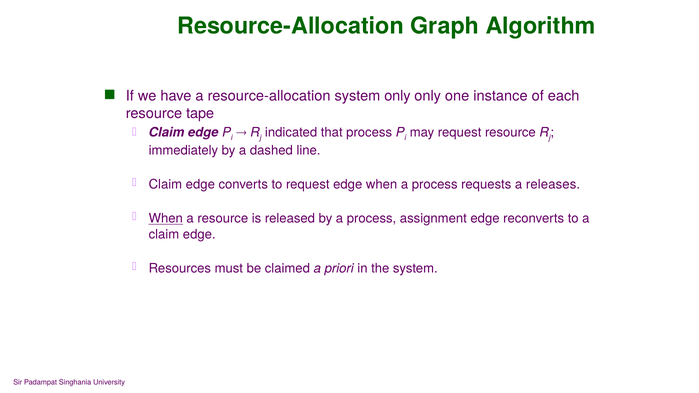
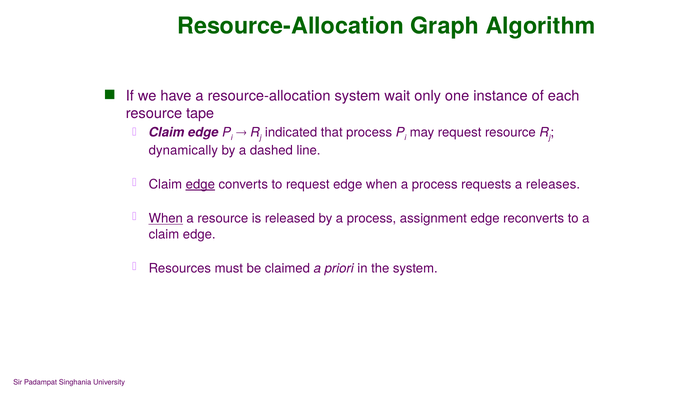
system only: only -> wait (397, 96)
immediately: immediately -> dynamically (183, 151)
edge underline: none -> present (200, 185)
